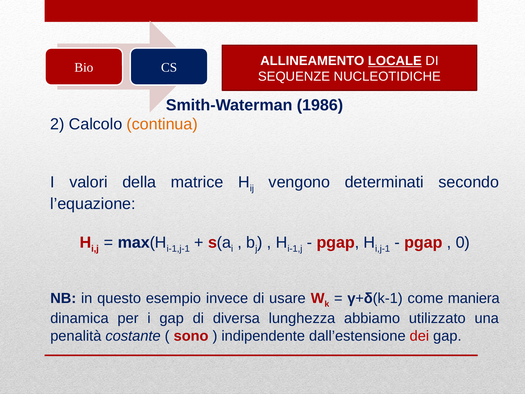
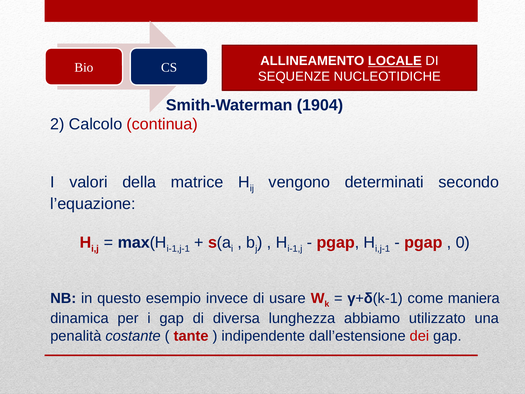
1986: 1986 -> 1904 (320, 105)
continua colour: orange -> red (162, 124)
sono: sono -> tante (191, 336)
